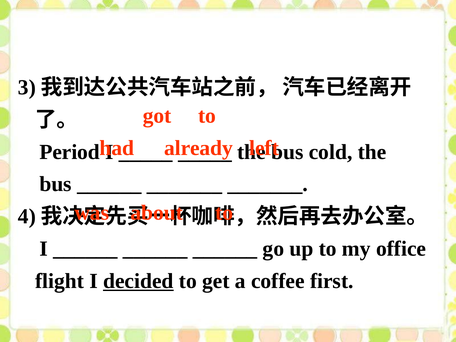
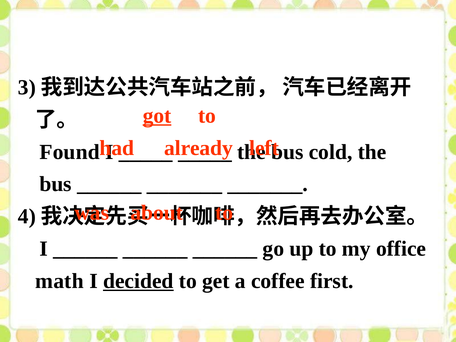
got underline: none -> present (157, 116)
Period: Period -> Found (70, 152)
flight: flight -> math (59, 281)
